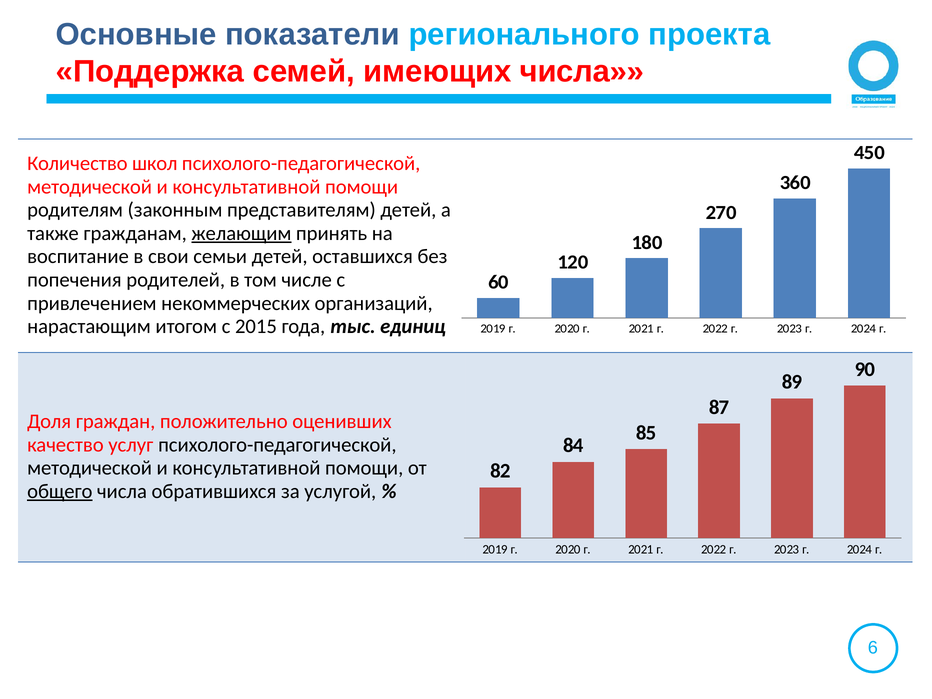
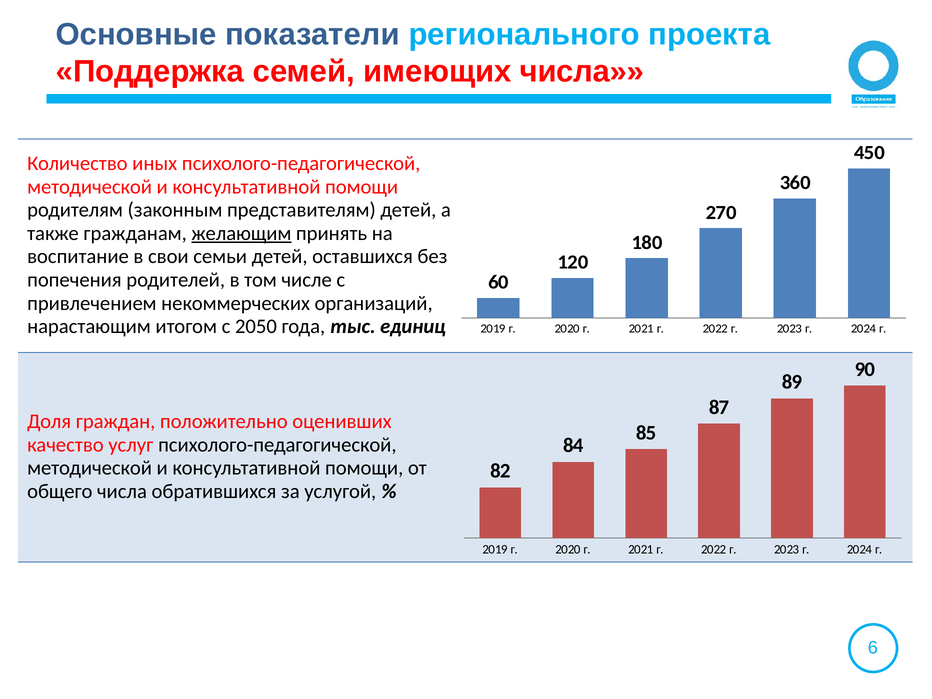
школ: школ -> иных (155, 163)
2015: 2015 -> 2050 (256, 327)
общего underline: present -> none (60, 491)
